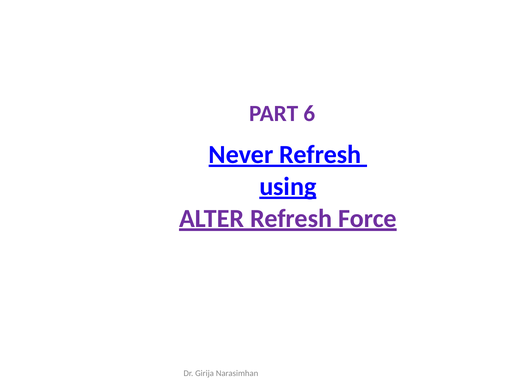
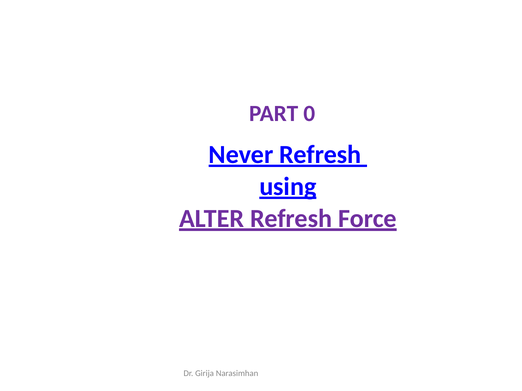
6: 6 -> 0 (309, 114)
